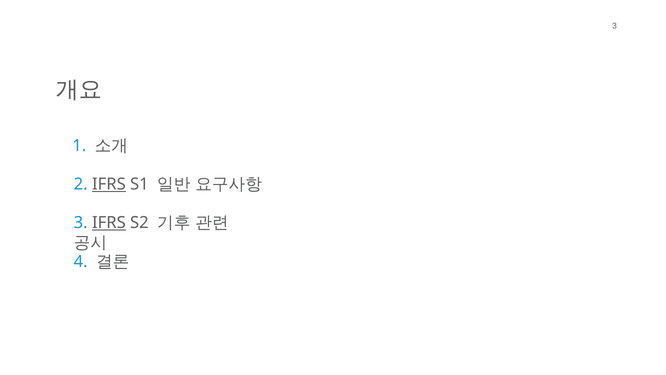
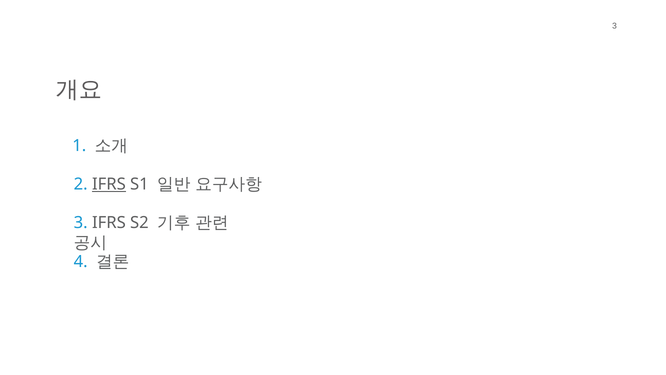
IFRS underline: present -> none (109, 223)
